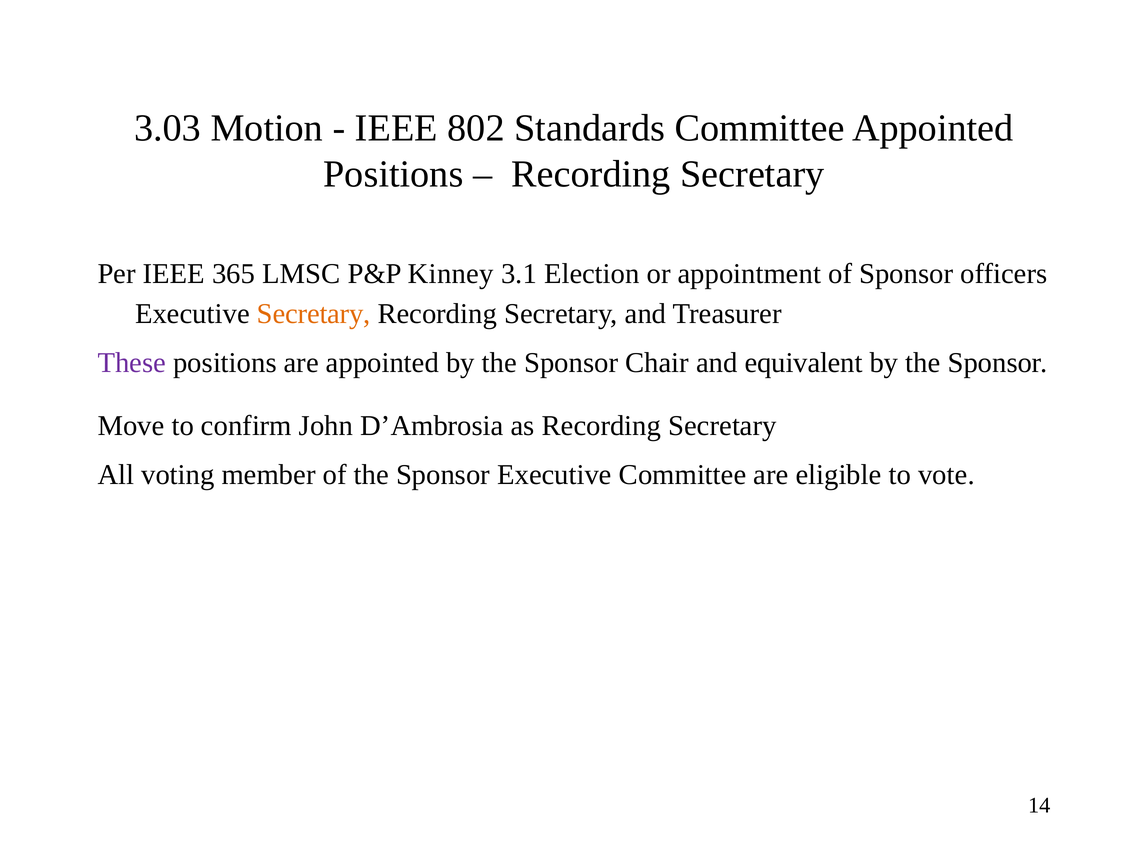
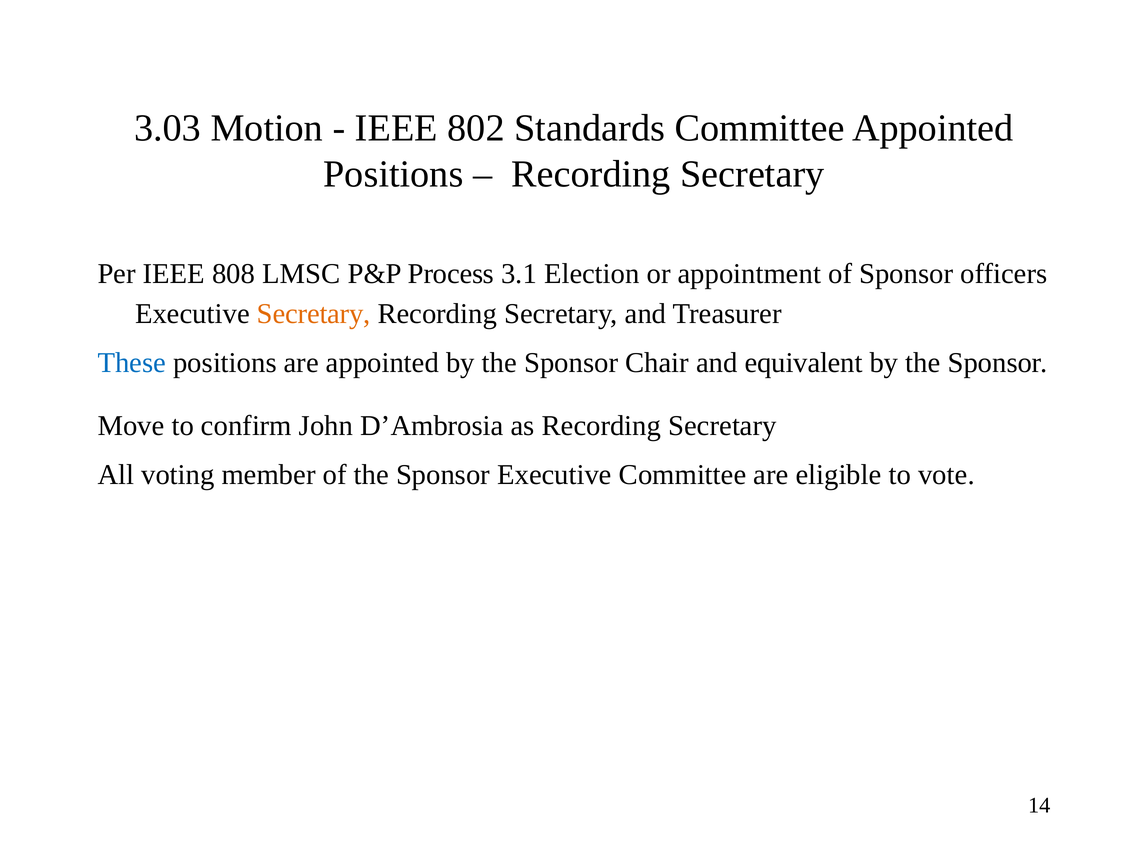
365: 365 -> 808 (234, 274)
Kinney: Kinney -> Process (451, 274)
These colour: purple -> blue (132, 363)
